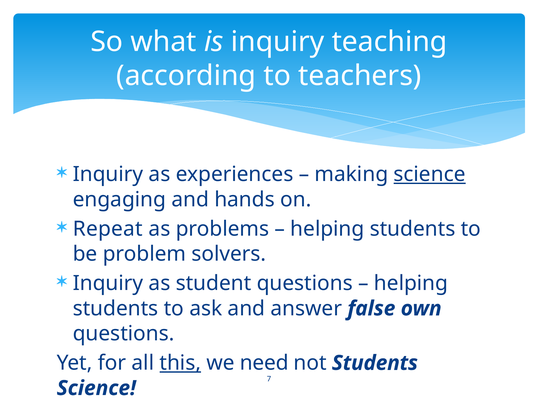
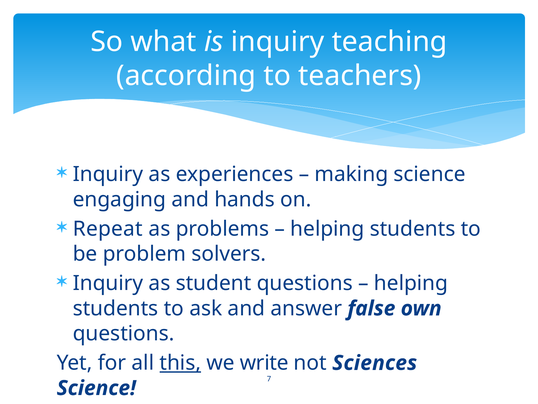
science underline: present -> none (430, 174)
need: need -> write (264, 363)
not Students: Students -> Sciences (375, 363)
